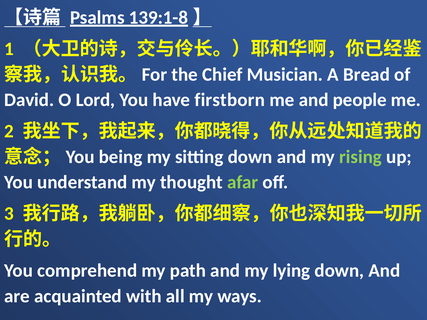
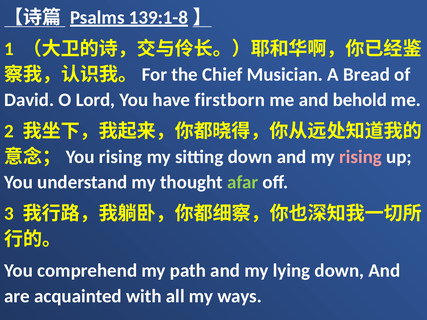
people: people -> behold (360, 100)
being: being -> rising (121, 157)
rising colour: light green -> pink (361, 157)
